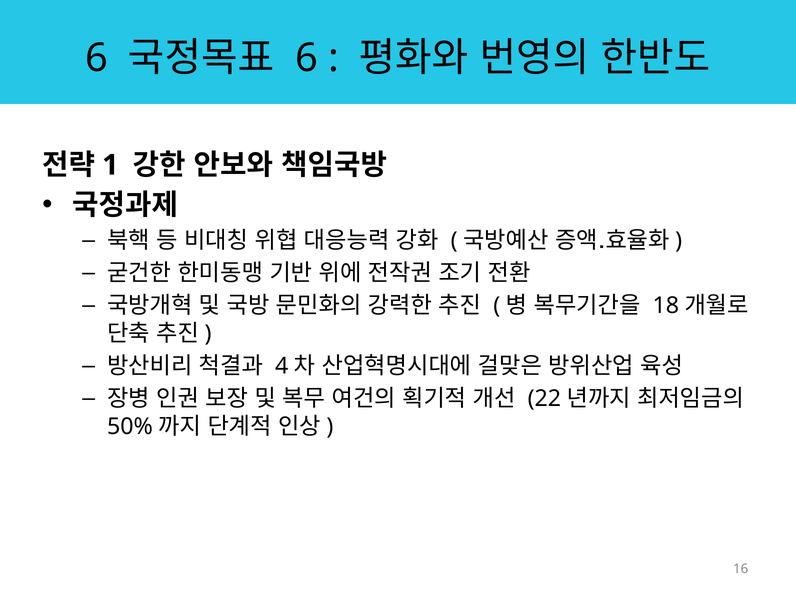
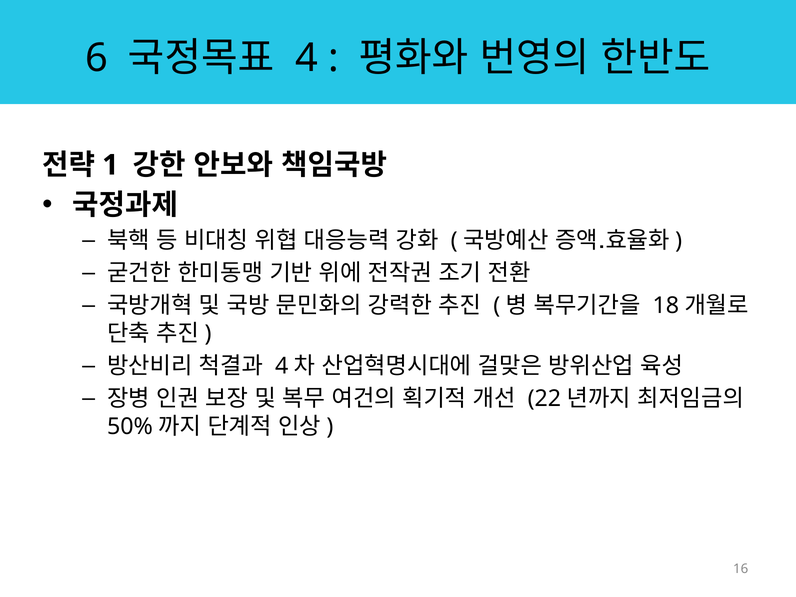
6: 6 -> 4 (306, 58)
